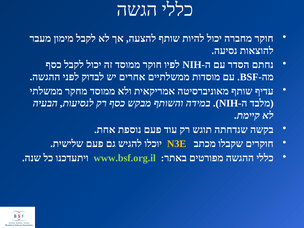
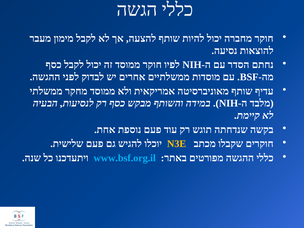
www.bsf.org.il colour: light green -> light blue (125, 158)
